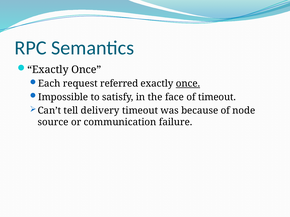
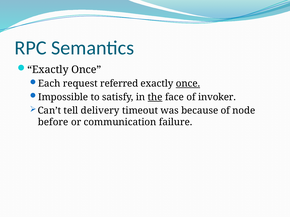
the underline: none -> present (155, 97)
of timeout: timeout -> invoker (217, 97)
source: source -> before (53, 122)
